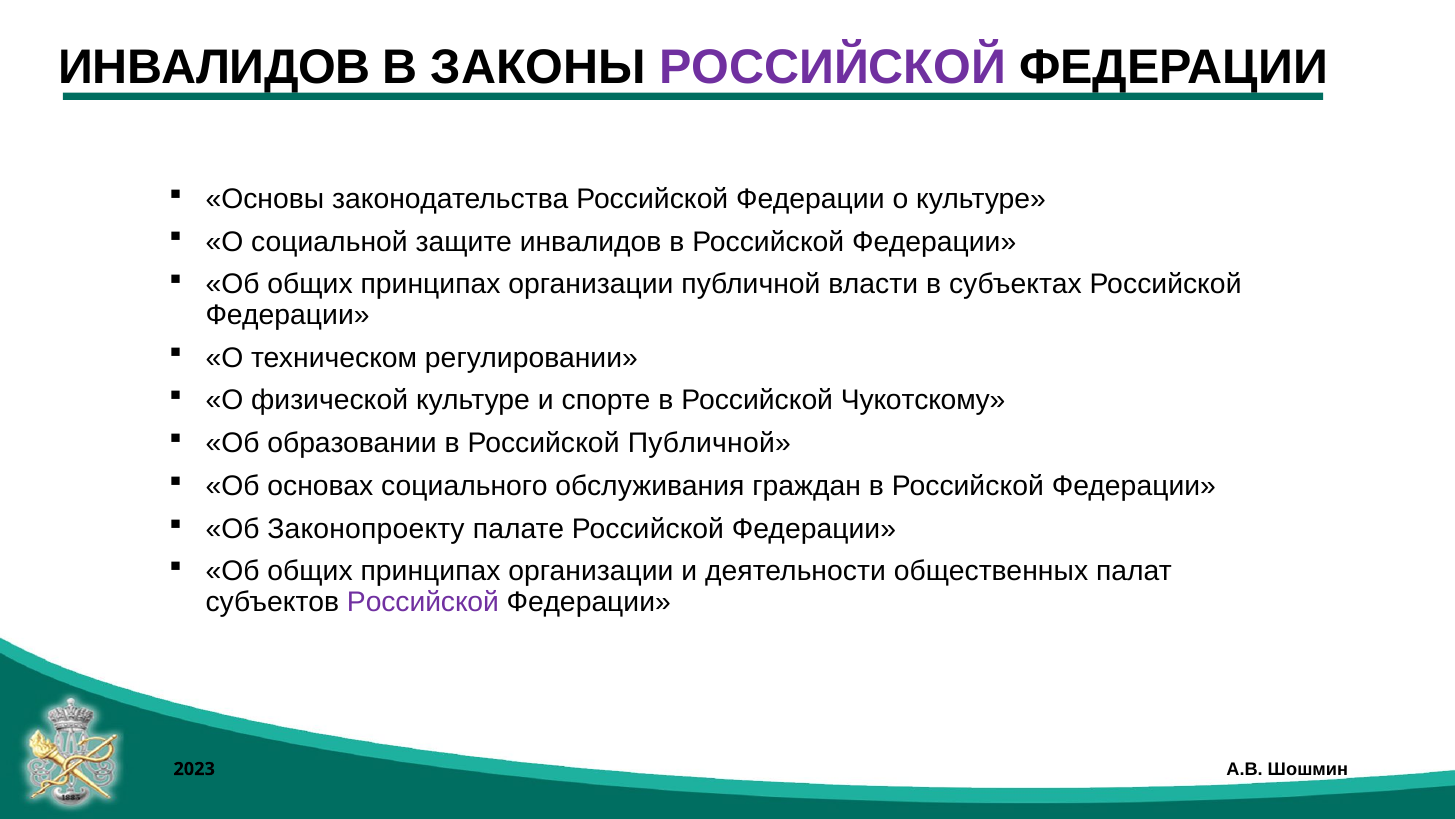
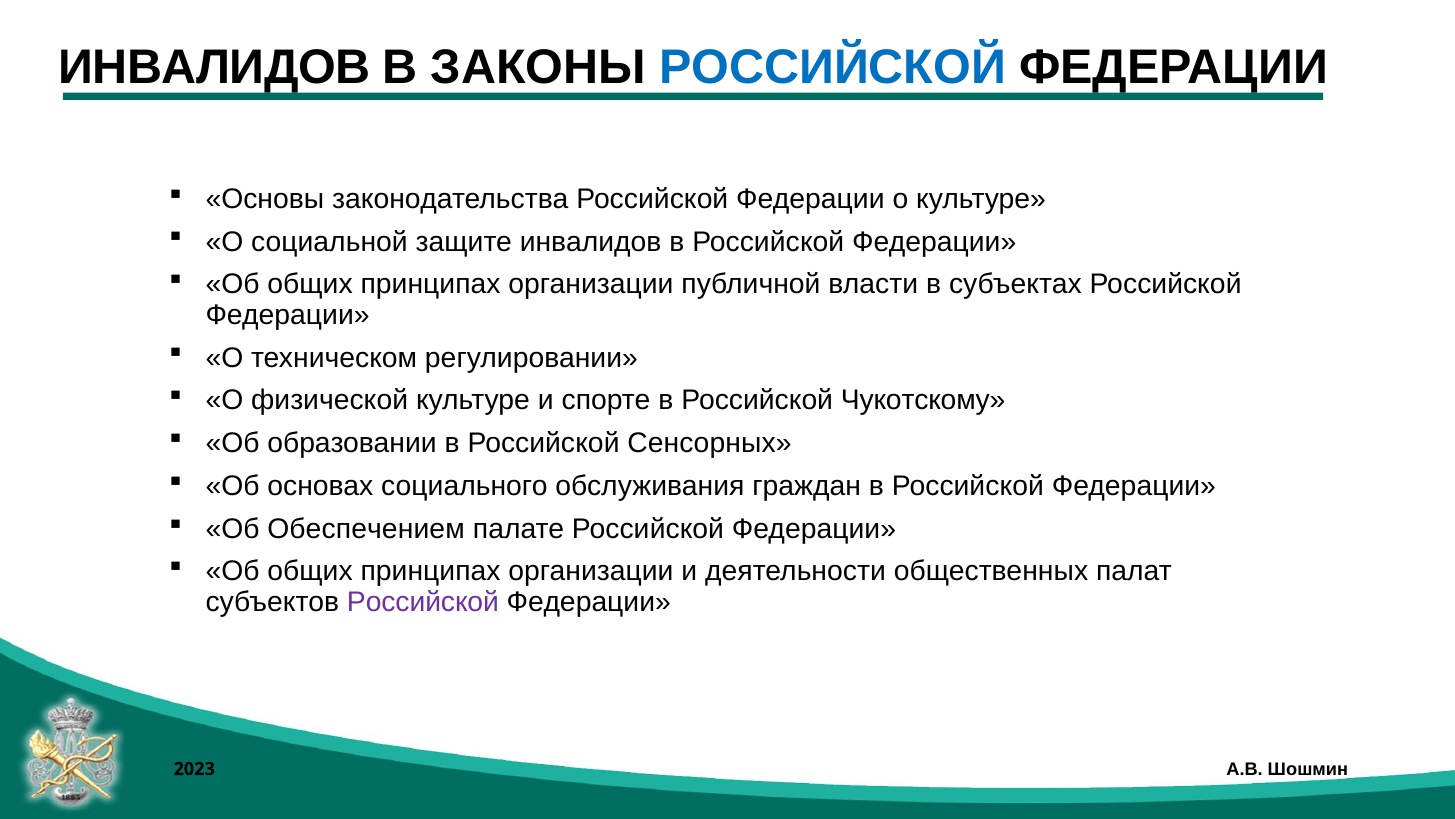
РОССИЙСКОЙ colour: purple -> blue (833, 67)
Российской Публичной: Публичной -> Сенсорных (709, 443)
Законопроекту: Законопроекту -> Обеспечением (366, 528)
